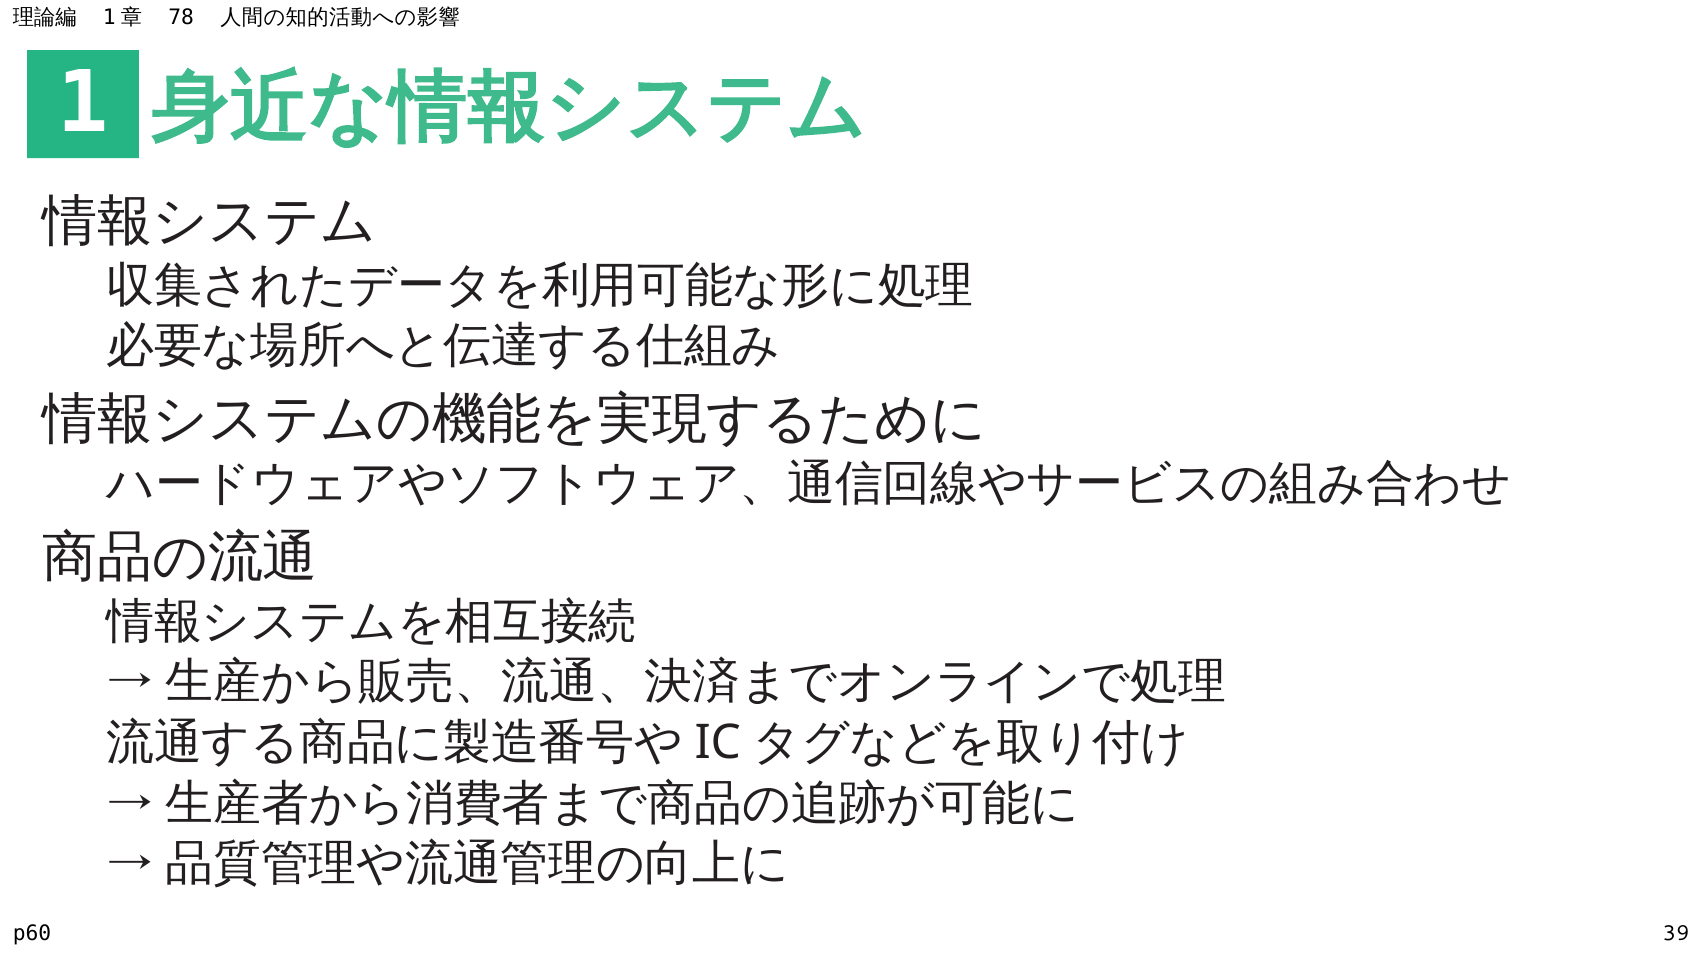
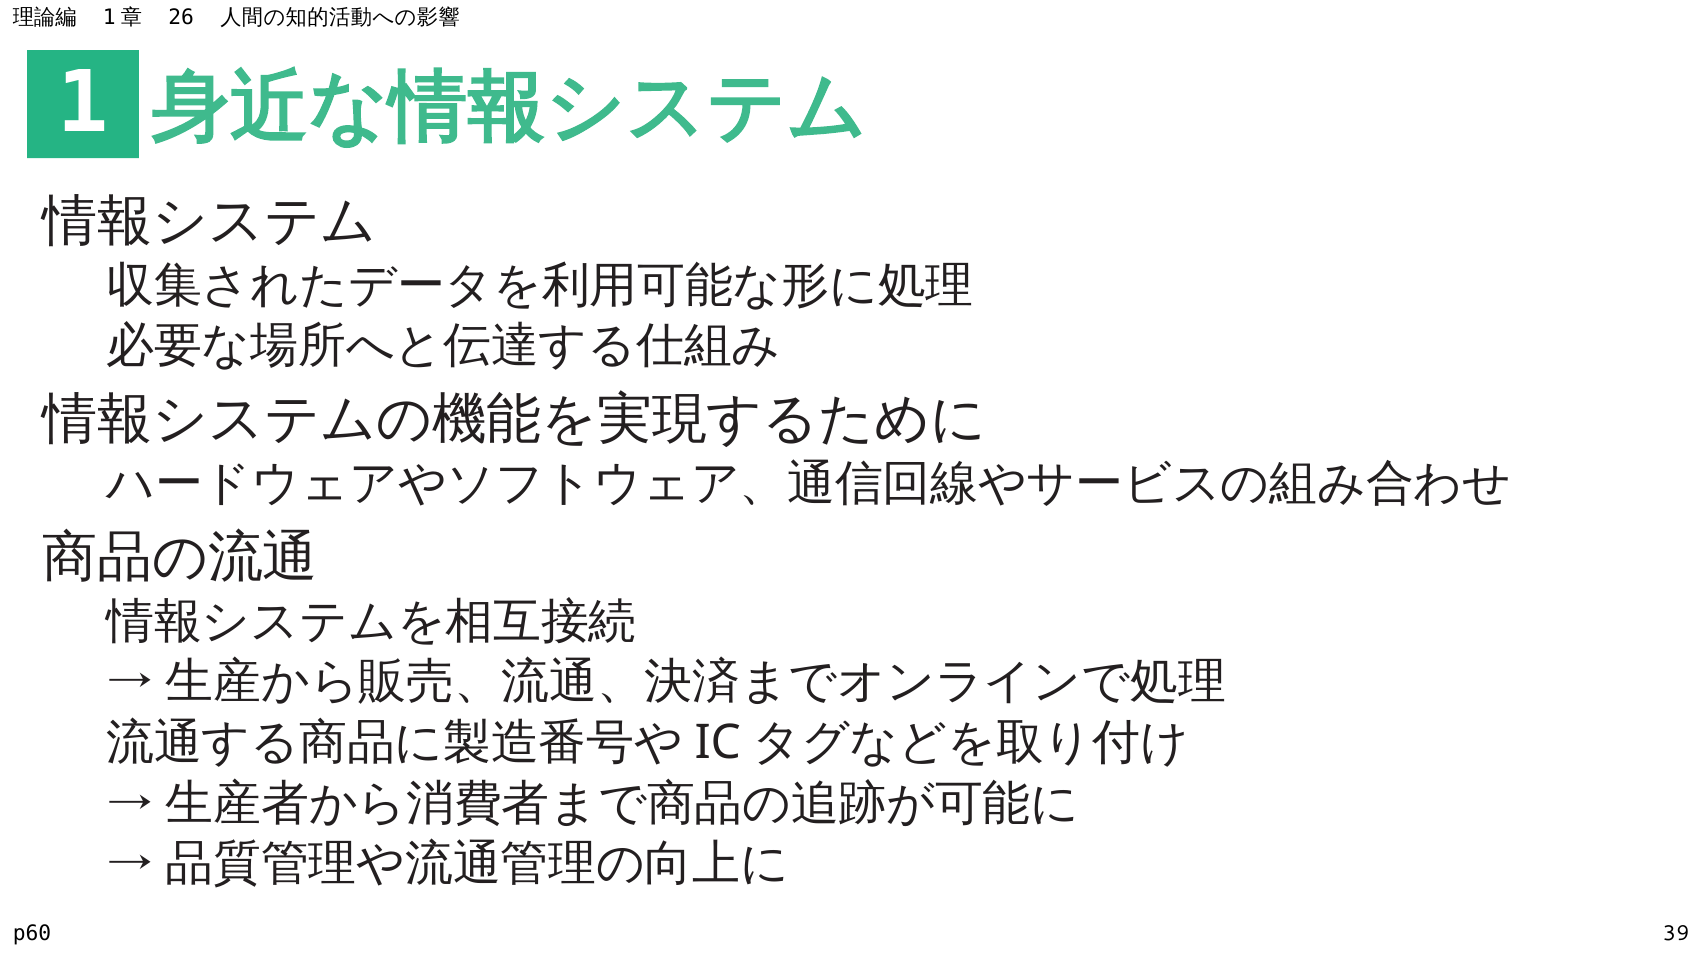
78: 78 -> 26 (181, 18)
